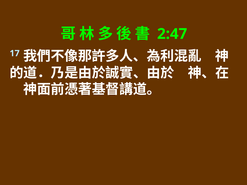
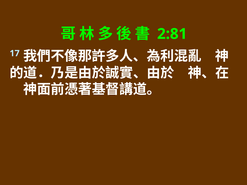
2:47: 2:47 -> 2:81 (172, 34)
